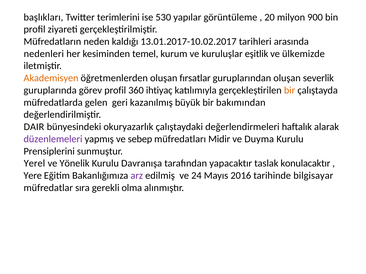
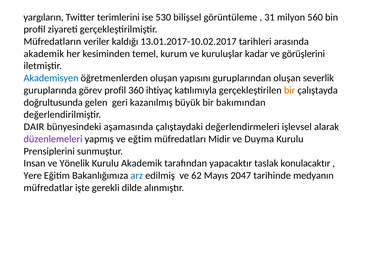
başlıkları: başlıkları -> yargıların (44, 17)
yapılar: yapılar -> bilişsel (187, 17)
20: 20 -> 31 (270, 17)
900: 900 -> 560 (315, 17)
neden: neden -> veriler (97, 42)
nedenleri: nedenleri -> akademik (44, 54)
eşitlik: eşitlik -> kadar (257, 54)
ülkemizde: ülkemizde -> görüşlerini (304, 54)
Akademisyen colour: orange -> blue (51, 78)
fırsatlar: fırsatlar -> yapısını (195, 78)
müfredatlarda: müfredatlarda -> doğrultusunda (53, 103)
okuryazarlık: okuryazarlık -> aşamasında (128, 127)
haftalık: haftalık -> işlevsel (297, 127)
sebep: sebep -> eğtim (140, 139)
Yerel: Yerel -> Insan (35, 164)
Kurulu Davranışa: Davranışa -> Akademik (142, 164)
arz colour: purple -> blue (137, 176)
24: 24 -> 62 (196, 176)
2016: 2016 -> 2047 (241, 176)
bilgisayar: bilgisayar -> medyanın (313, 176)
sıra: sıra -> işte (82, 188)
olma: olma -> dilde (132, 188)
